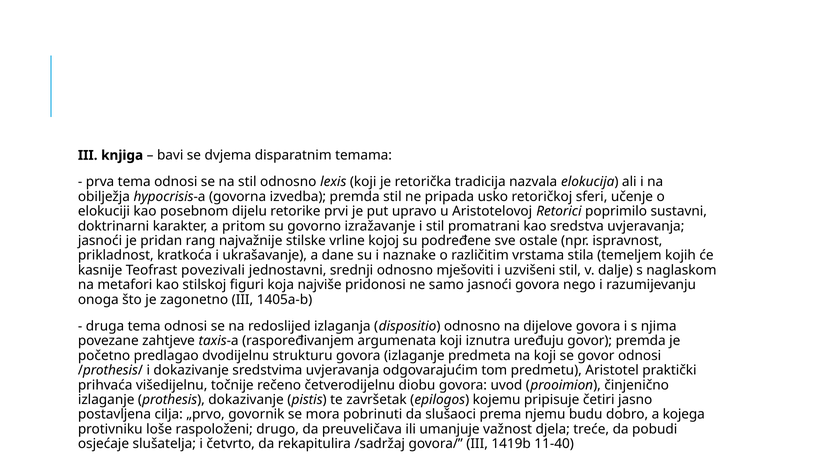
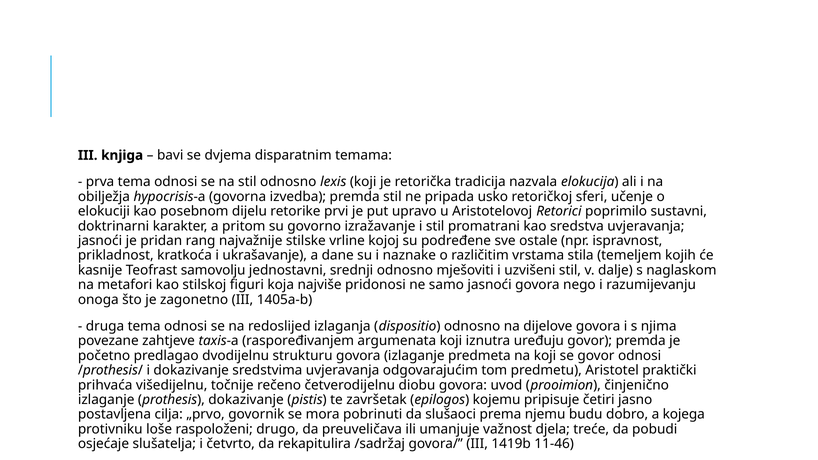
povezivali: povezivali -> samovolju (213, 270)
11-40: 11-40 -> 11-46 (554, 444)
